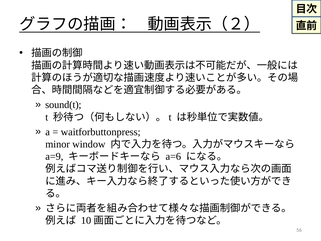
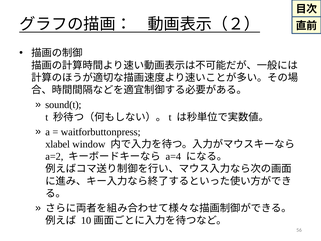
minor: minor -> xlabel (58, 144)
a=9: a=9 -> a=2 (54, 156)
a=6: a=6 -> a=4 (173, 156)
